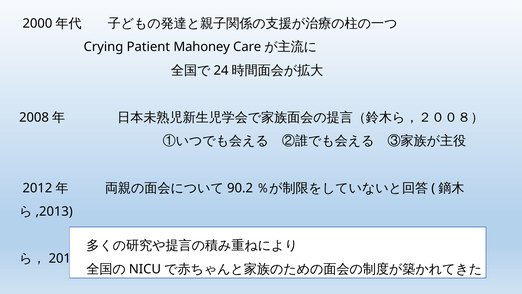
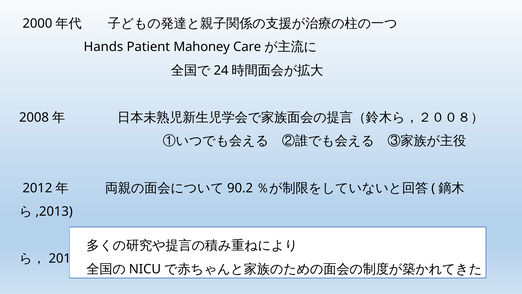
Crying: Crying -> Hands (103, 47)
